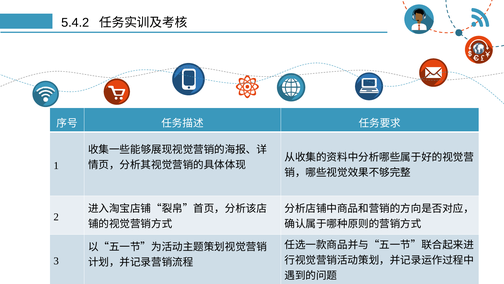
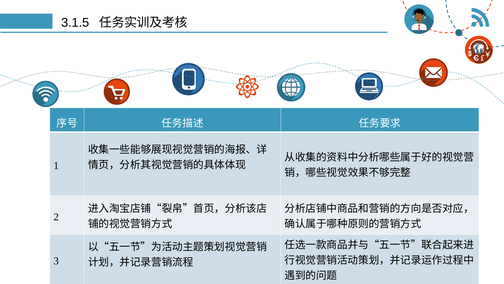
5.4.2: 5.4.2 -> 3.1.5 (75, 23)
